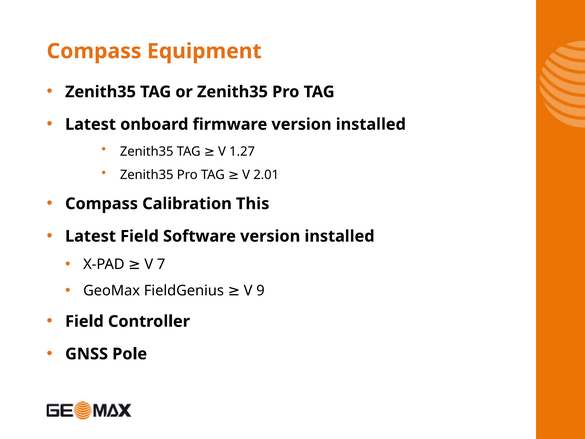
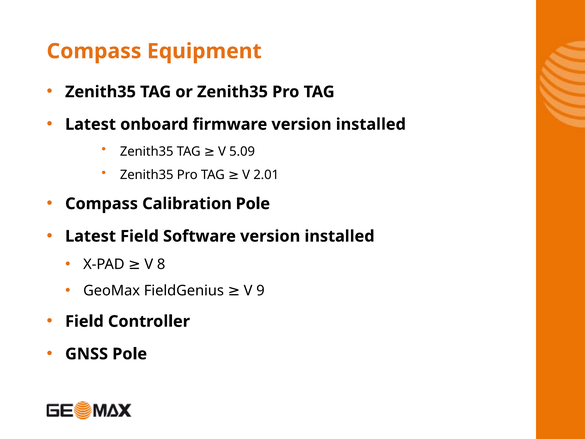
1.27: 1.27 -> 5.09 (242, 151)
Calibration This: This -> Pole (253, 204)
7: 7 -> 8 (161, 264)
